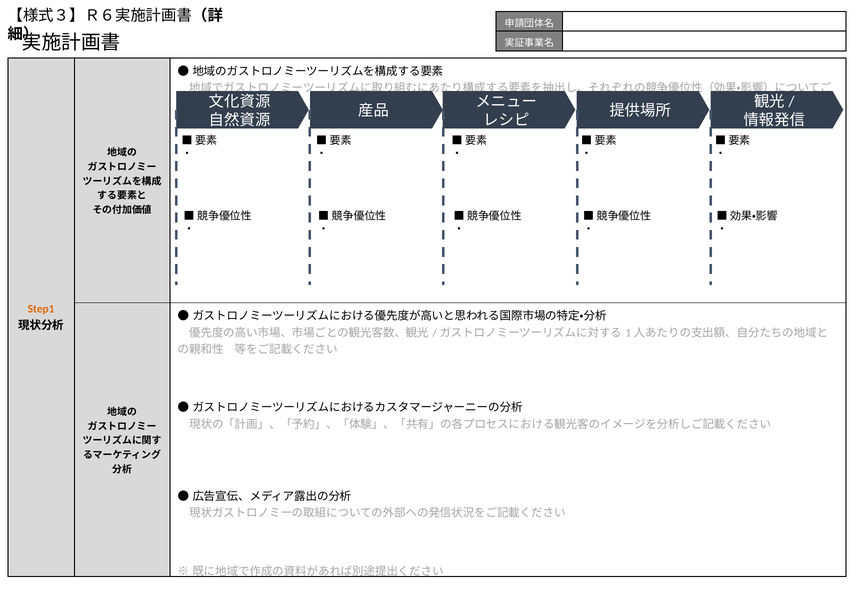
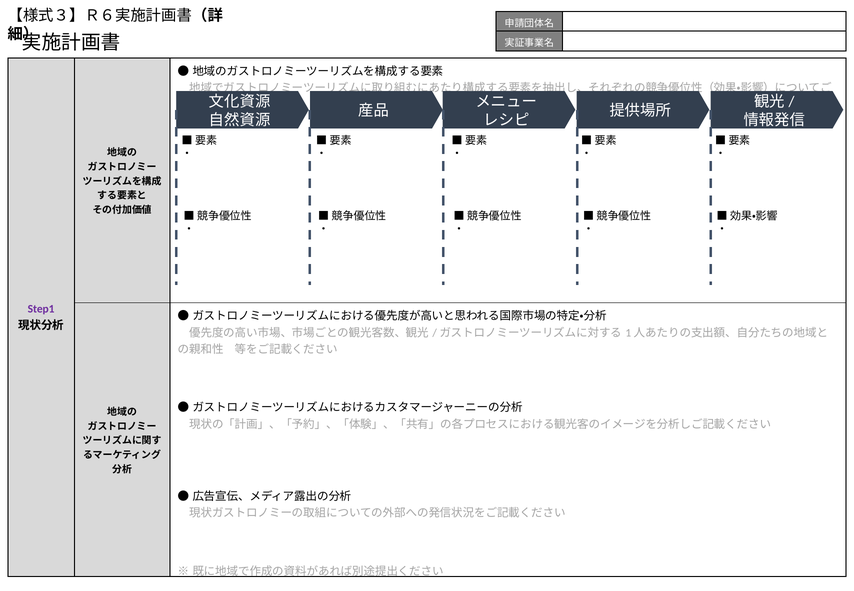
Step1 colour: orange -> purple (41, 309)
